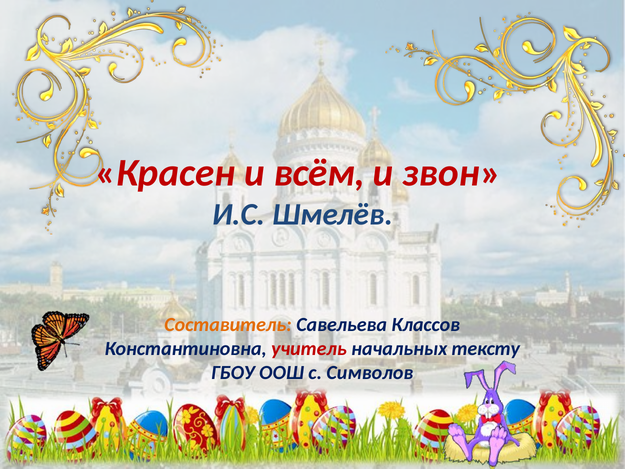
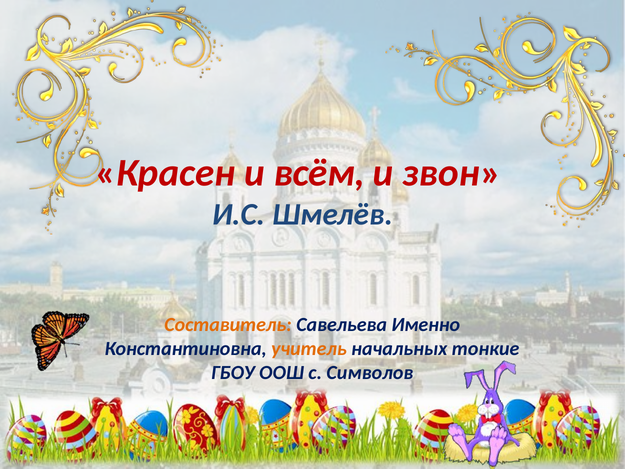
Классов: Классов -> Именно (426, 325)
учитель colour: red -> orange (309, 349)
тексту: тексту -> тонкие (486, 349)
